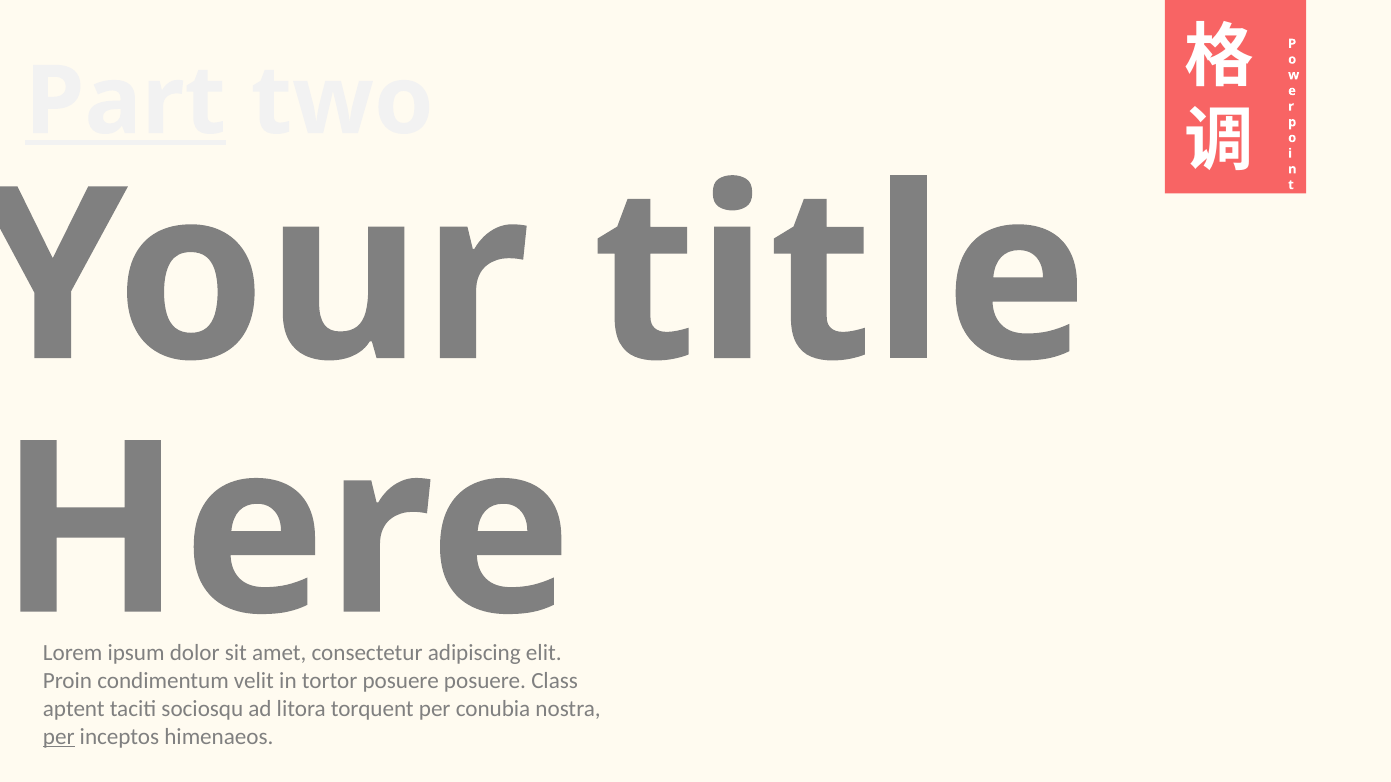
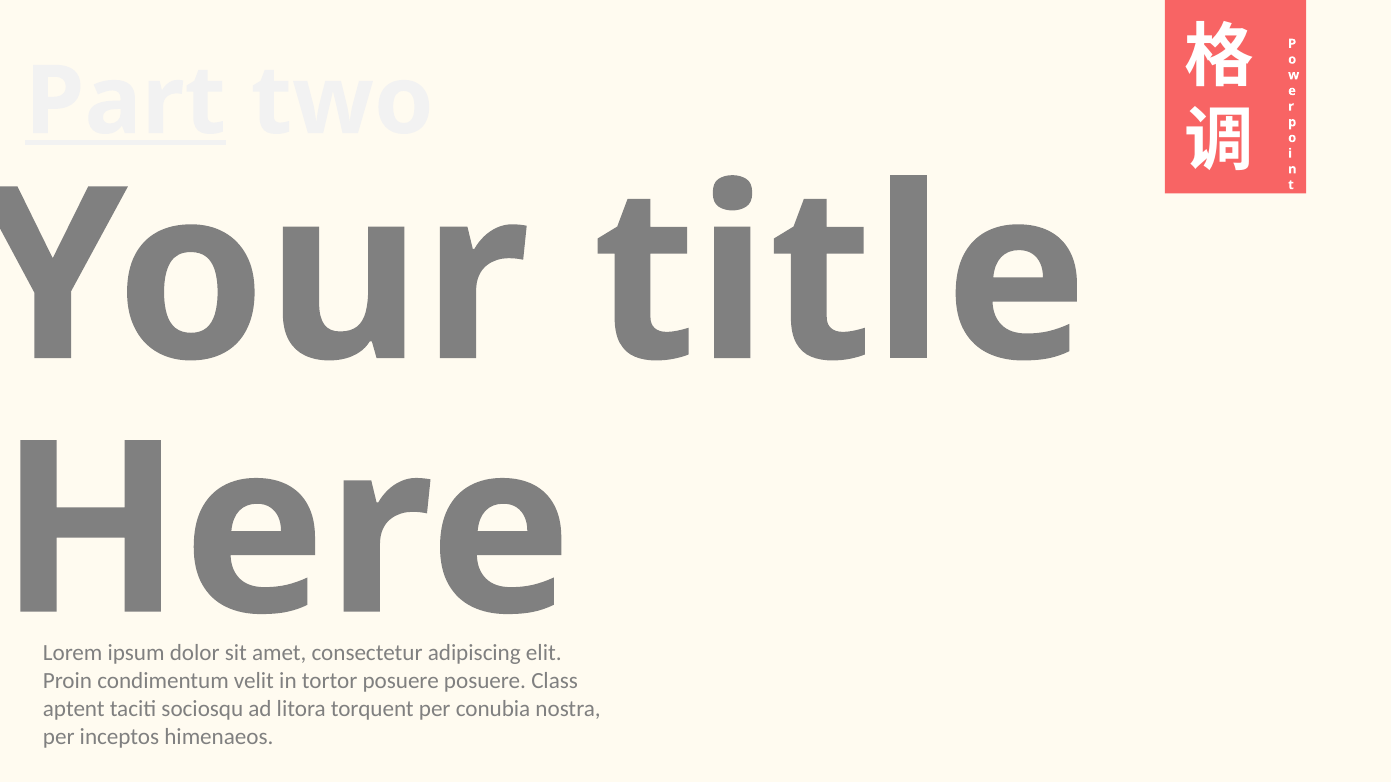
per underline: present -> none (59, 737)
